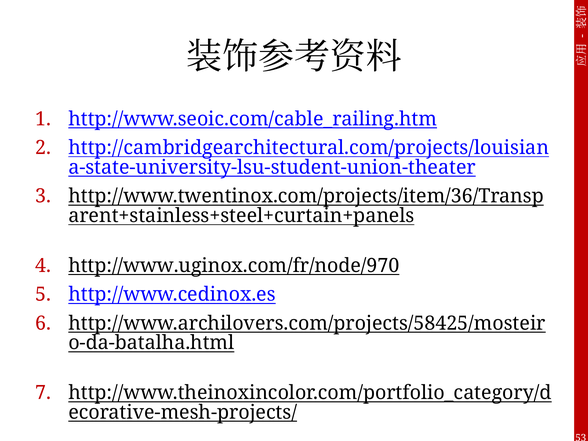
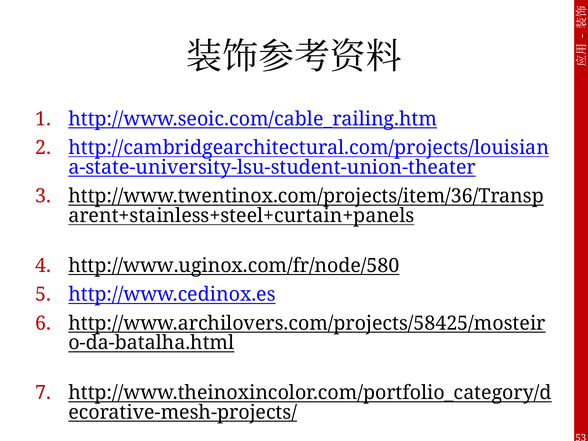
http://www.uginox.com/fr/node/970: http://www.uginox.com/fr/node/970 -> http://www.uginox.com/fr/node/580 (234, 266)
